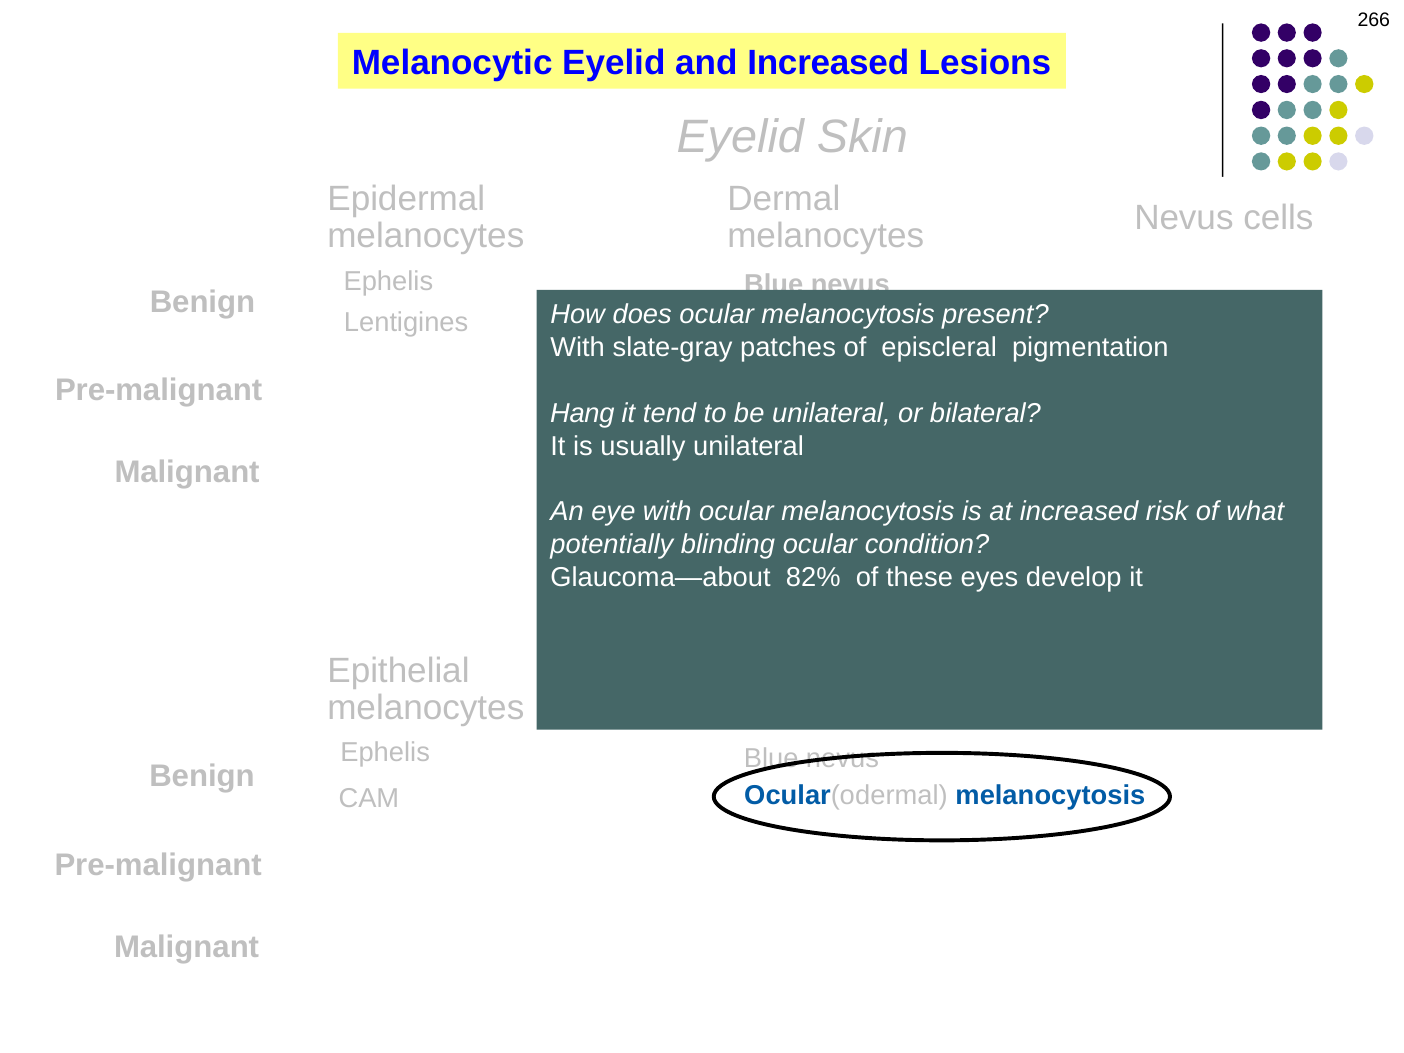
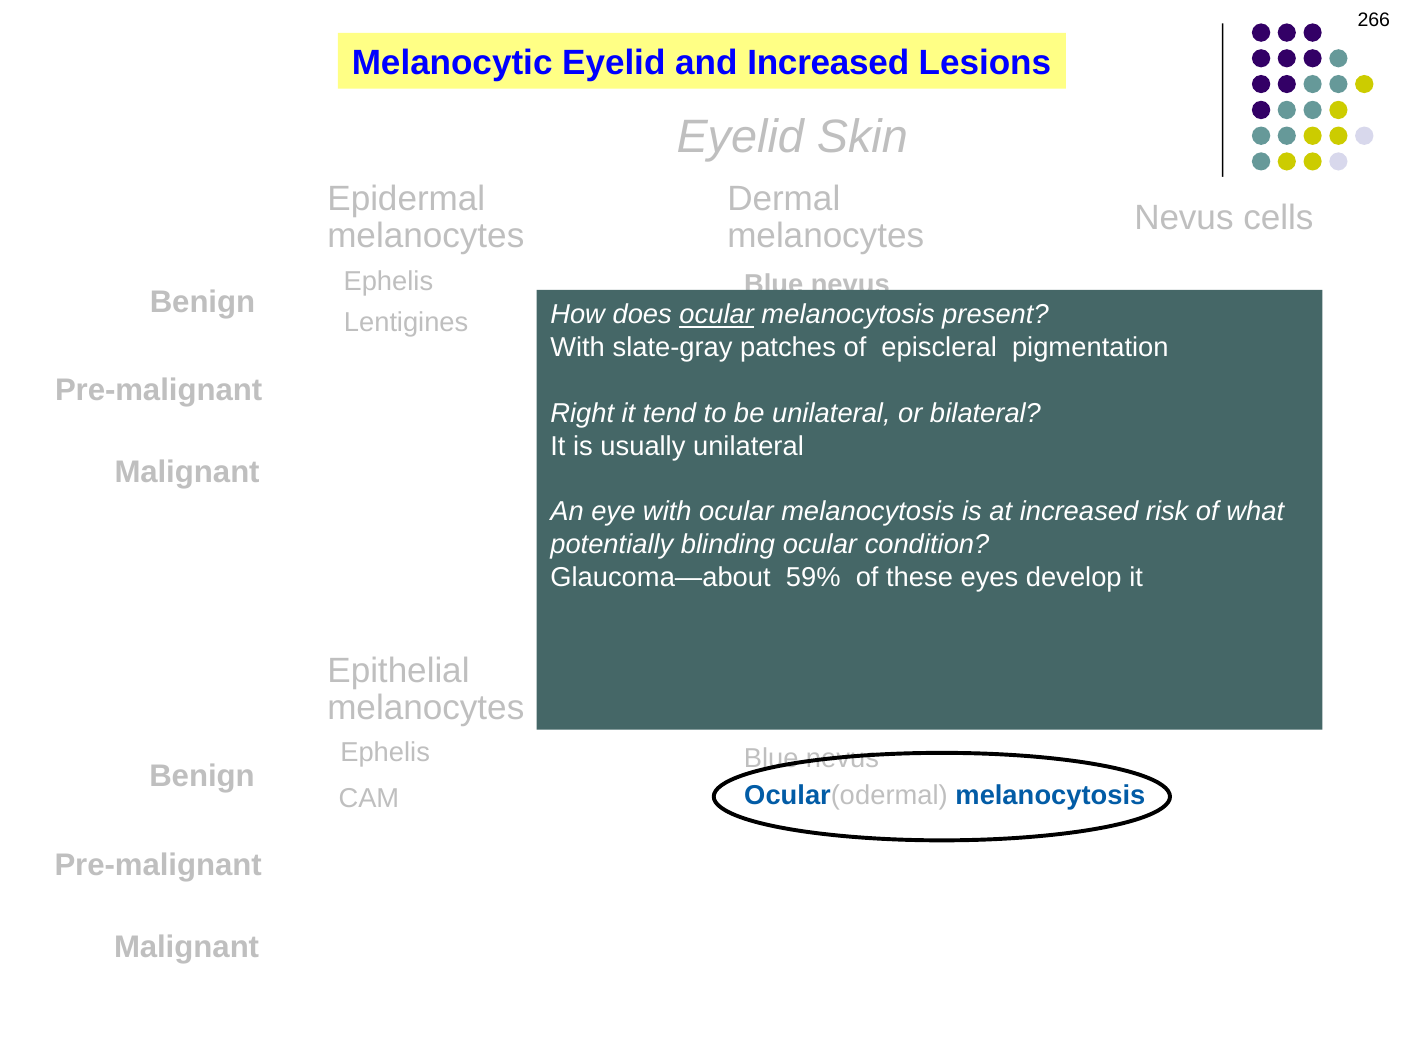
ocular underline: none -> present (717, 315)
Hang: Hang -> Right (582, 413)
82%: 82% -> 59% (813, 577)
